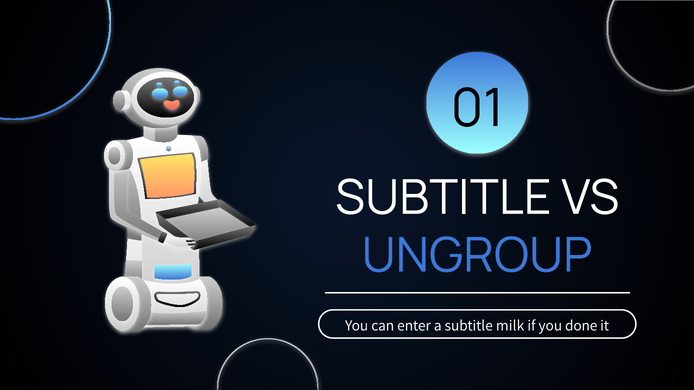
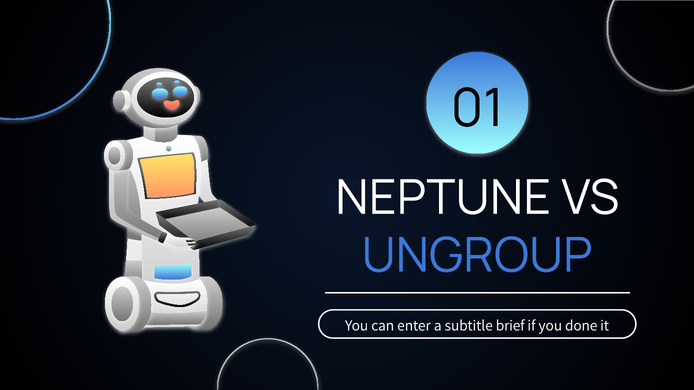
SUBTITLE: SUBTITLE -> NEPTUNE (443, 198)
milk: milk -> brief (510, 326)
